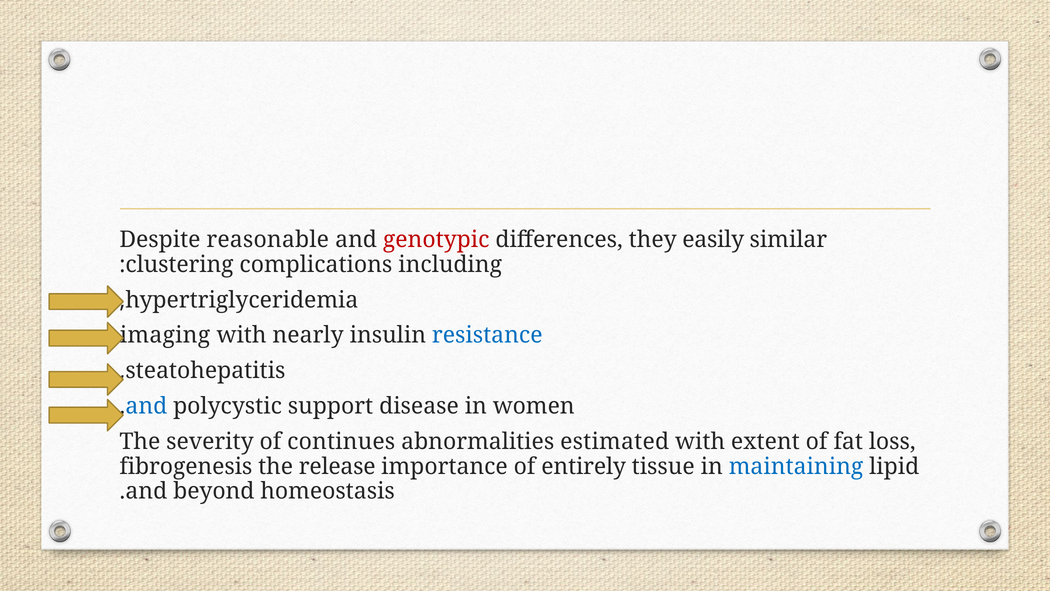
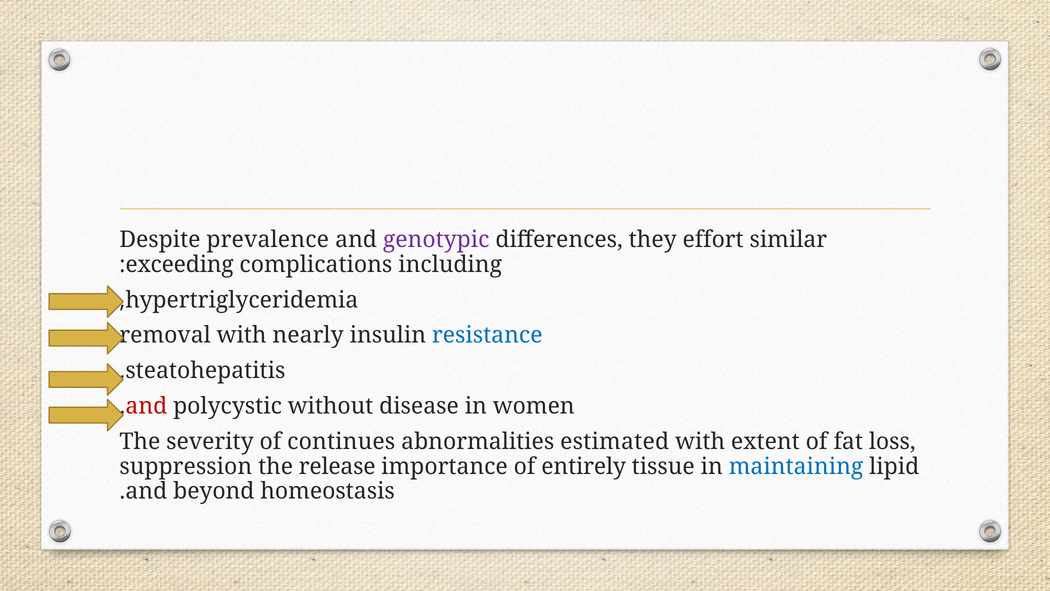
reasonable: reasonable -> prevalence (268, 240)
genotypic colour: red -> purple (436, 240)
easily: easily -> effort (713, 240)
clustering: clustering -> exceeding (180, 264)
imaging: imaging -> removal (165, 335)
and colour: blue -> red (146, 406)
support: support -> without (331, 406)
fibrogenesis: fibrogenesis -> suppression (186, 466)
